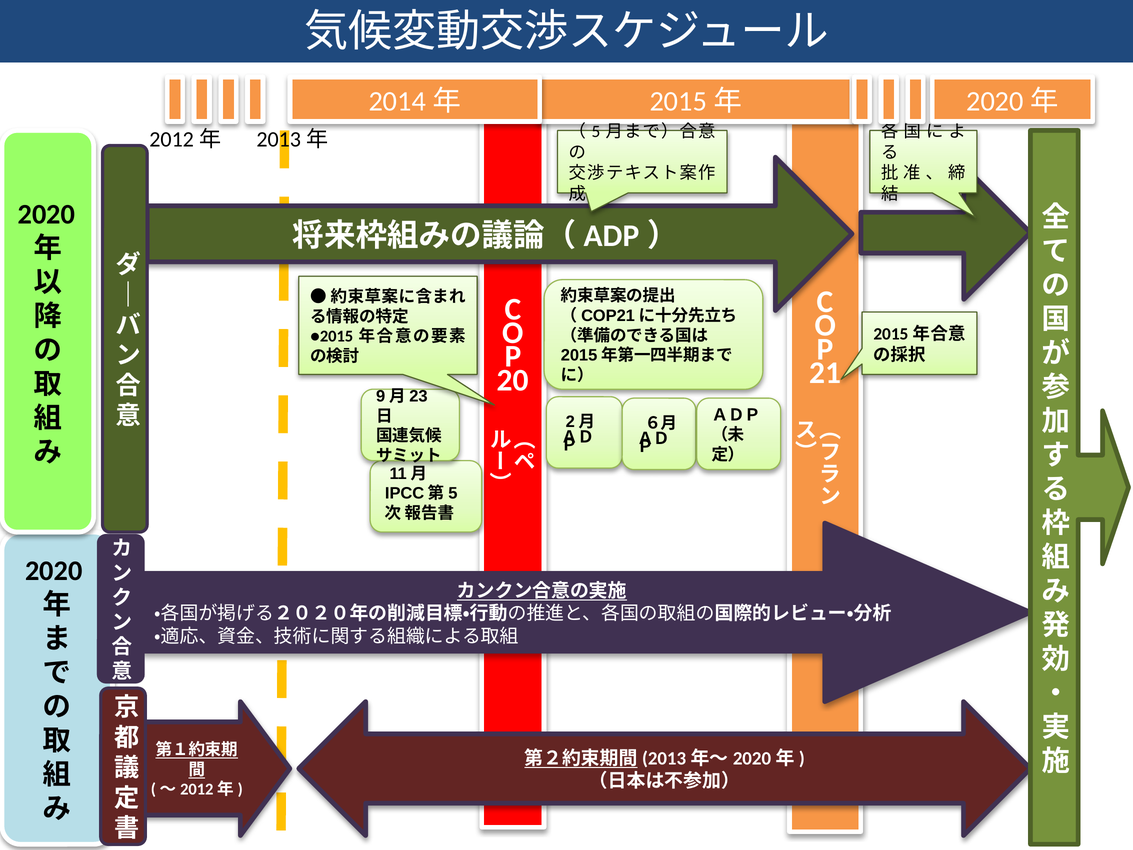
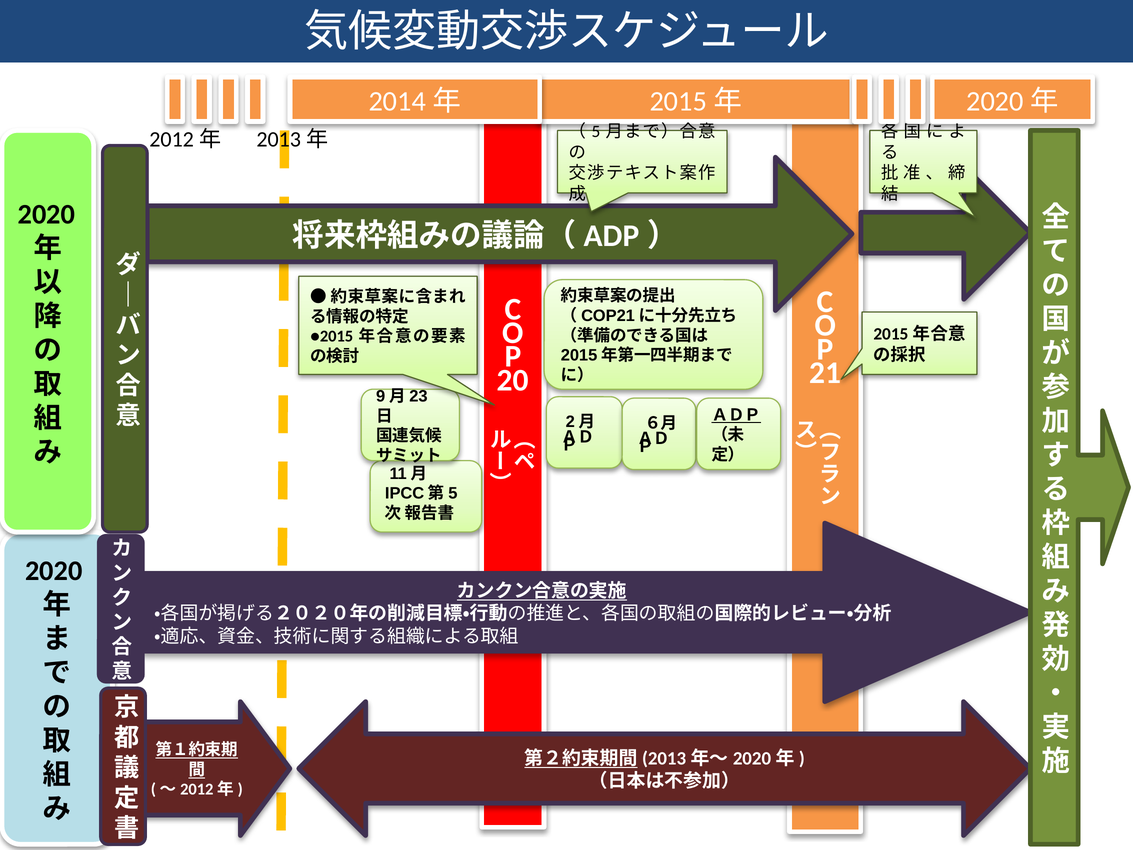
ＡＤＰ underline: none -> present (736, 415)
